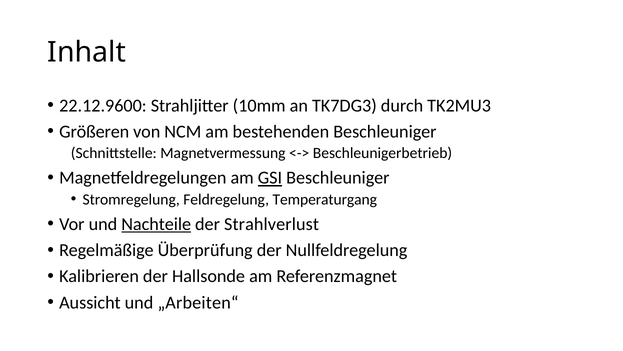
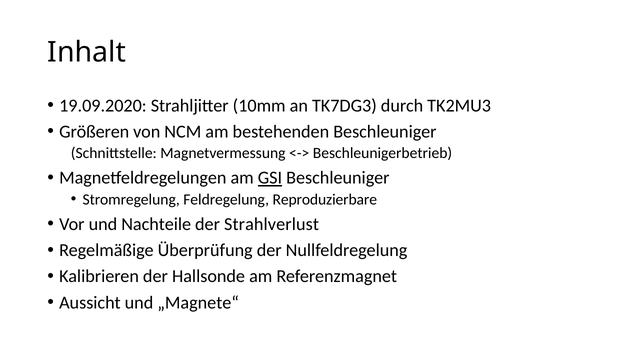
22.12.9600: 22.12.9600 -> 19.09.2020 (103, 105)
Temperaturgang: Temperaturgang -> Reproduzierbare (325, 199)
Nachteile underline: present -> none (156, 224)
„Arbeiten“: „Arbeiten“ -> „Magnete“ (198, 302)
